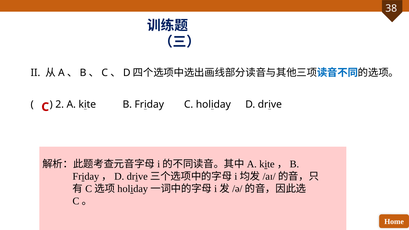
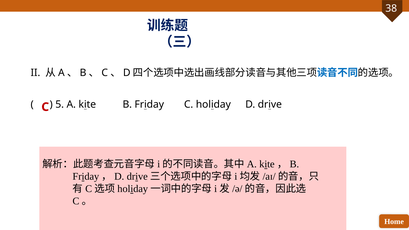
2: 2 -> 5 (60, 105)
